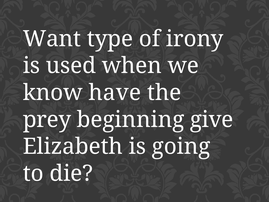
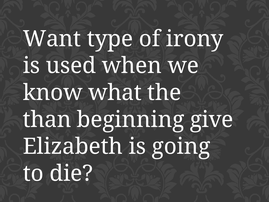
have: have -> what (115, 93)
prey: prey -> than (47, 119)
